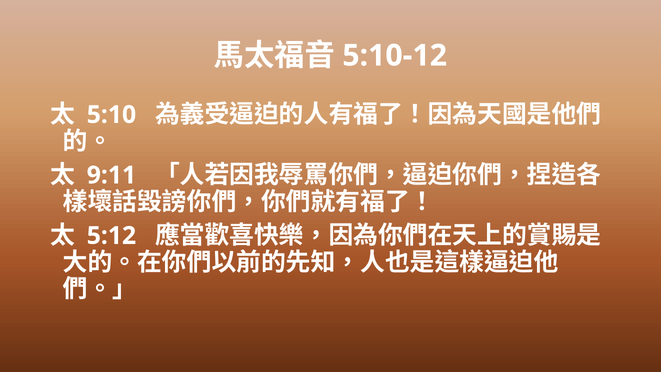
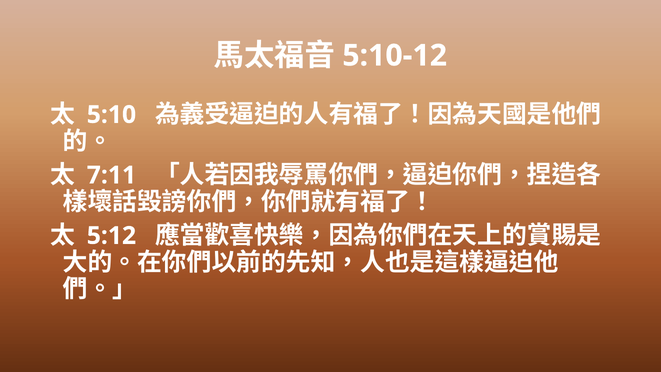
9:11: 9:11 -> 7:11 (111, 175)
